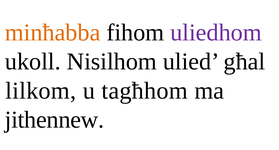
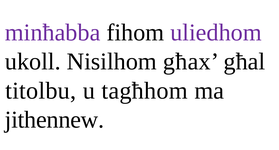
minħabba colour: orange -> purple (53, 33)
ulied: ulied -> għax (191, 62)
lilkom: lilkom -> titolbu (41, 91)
